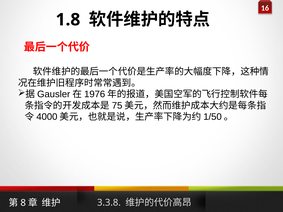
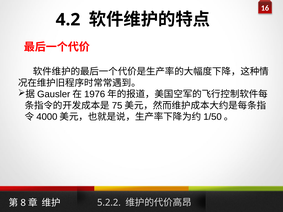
1.8: 1.8 -> 4.2 (68, 20)
3.3.8: 3.3.8 -> 5.2.2 (109, 203)
